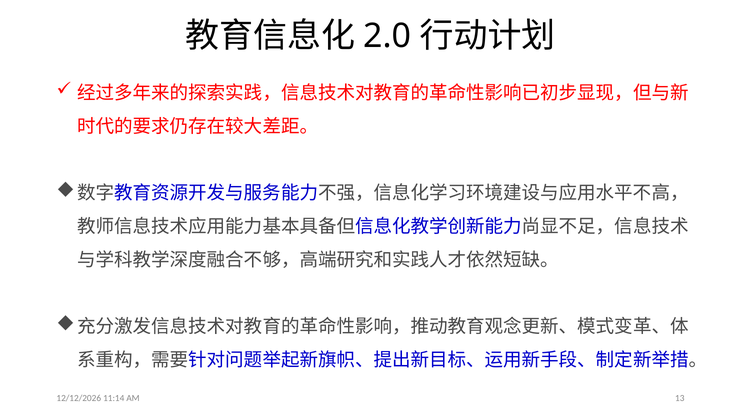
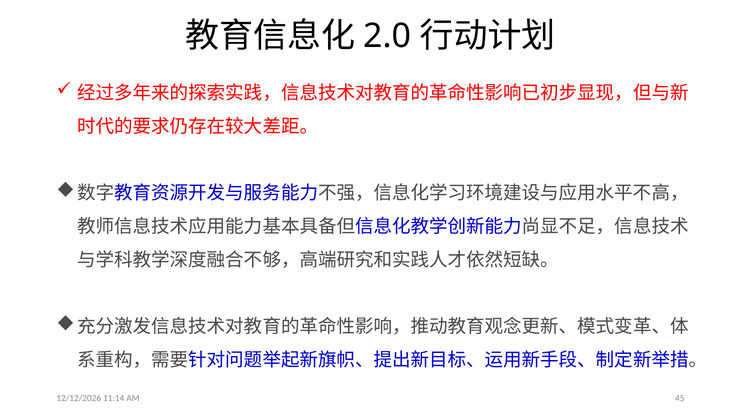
13: 13 -> 45 (680, 398)
